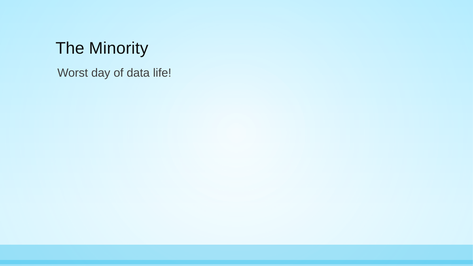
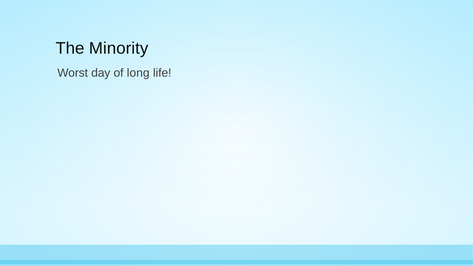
data: data -> long (138, 73)
